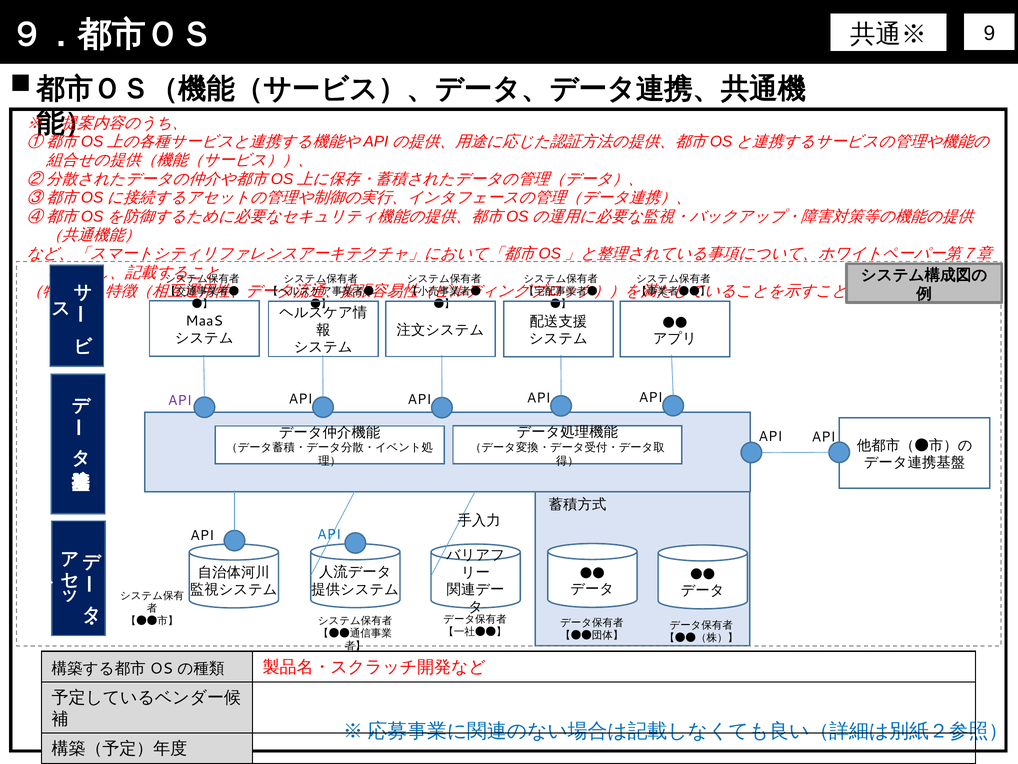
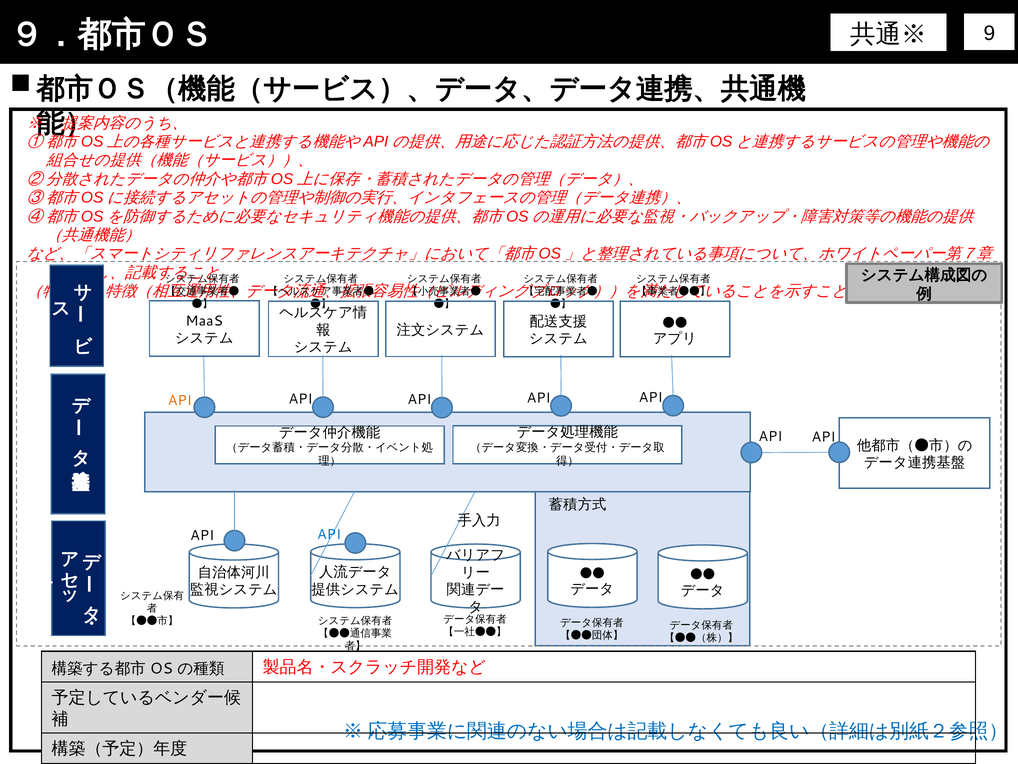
API colour: purple -> orange (180, 400)
